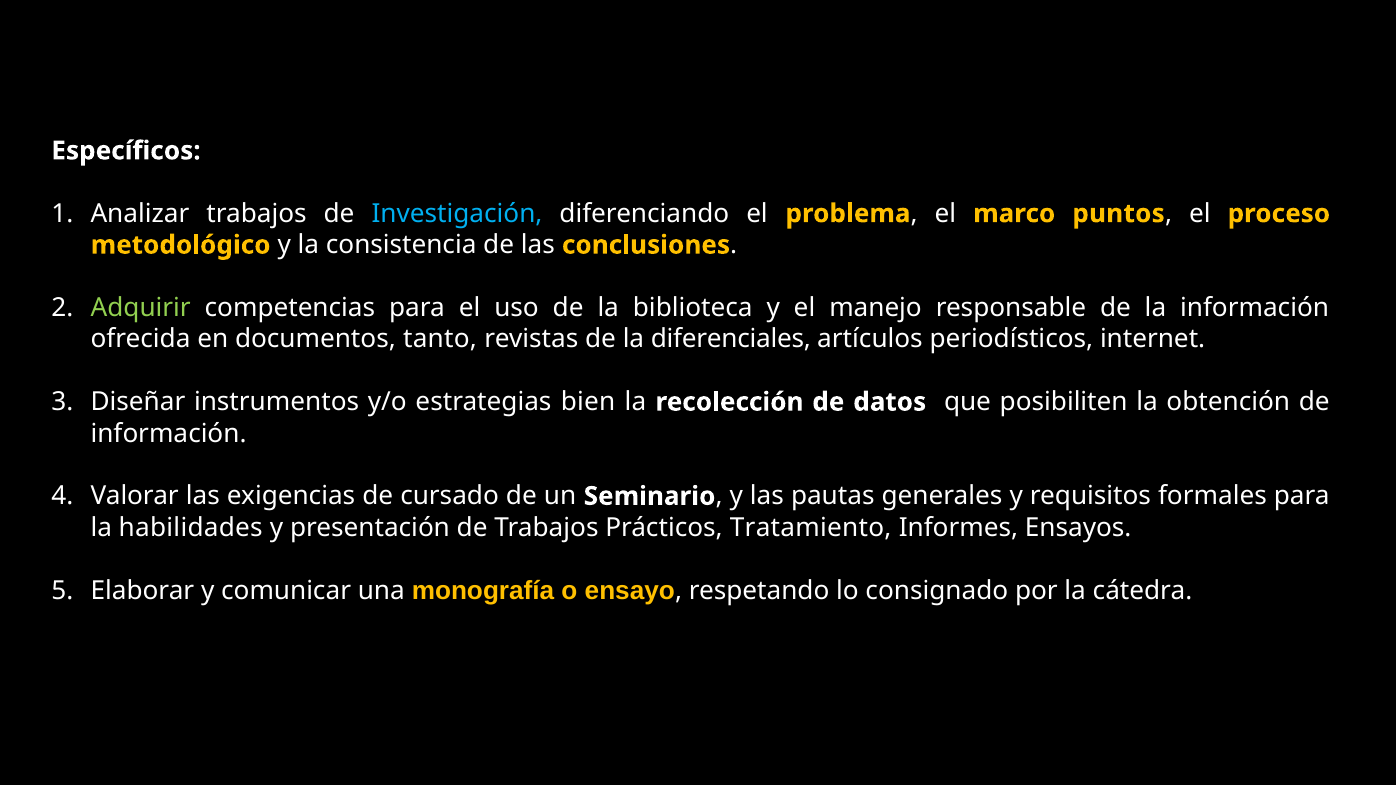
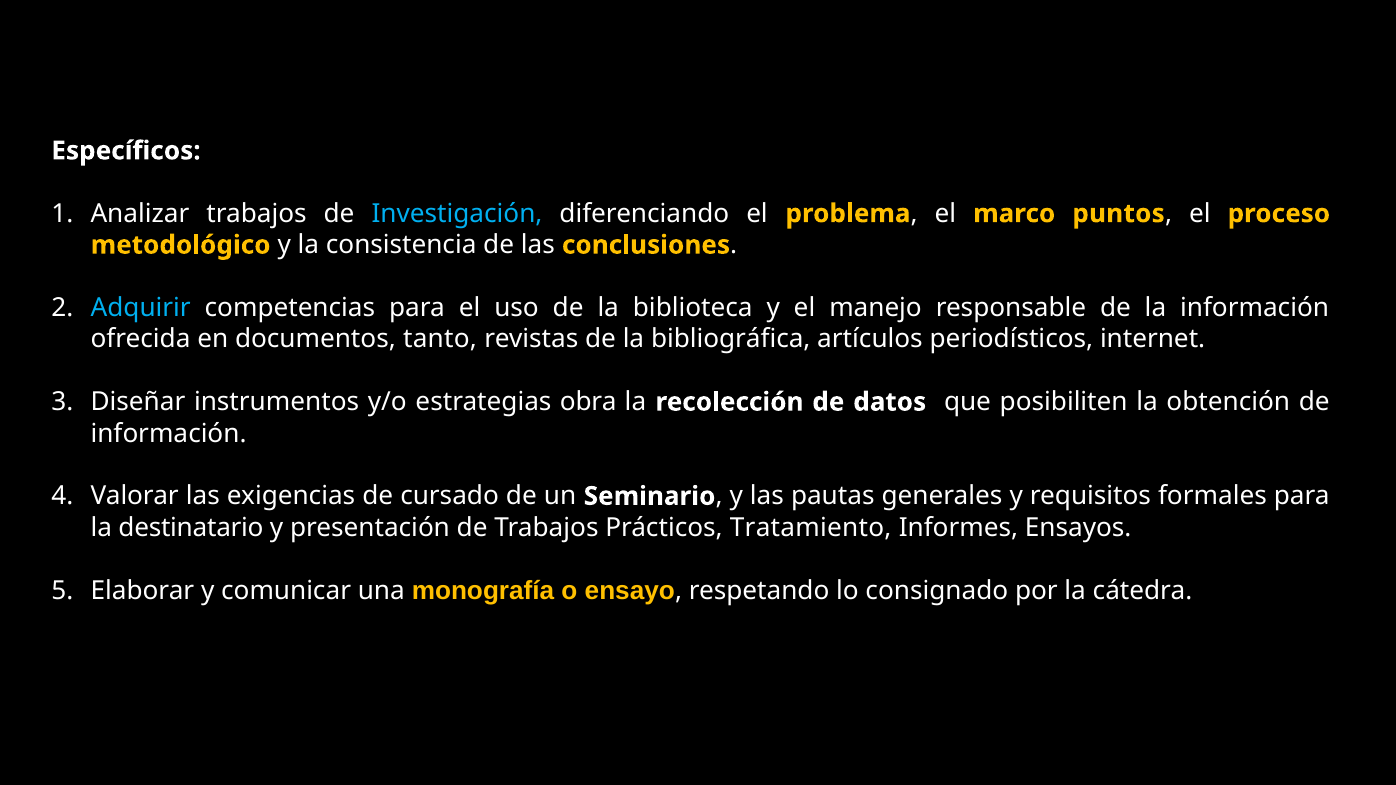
Adquirir colour: light green -> light blue (141, 308)
diferenciales: diferenciales -> bibliográfica (731, 339)
bien: bien -> obra (588, 402)
habilidades: habilidades -> destinatario (191, 528)
